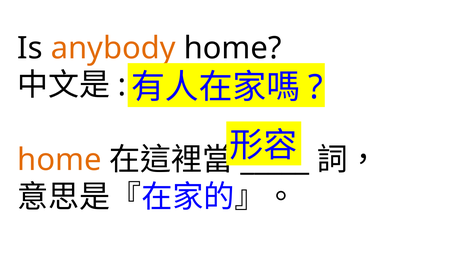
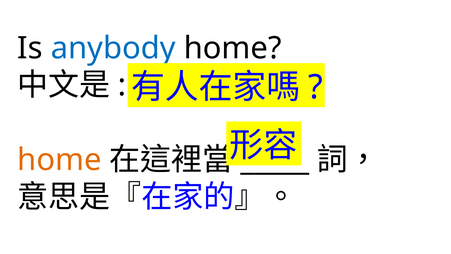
anybody colour: orange -> blue (113, 48)
